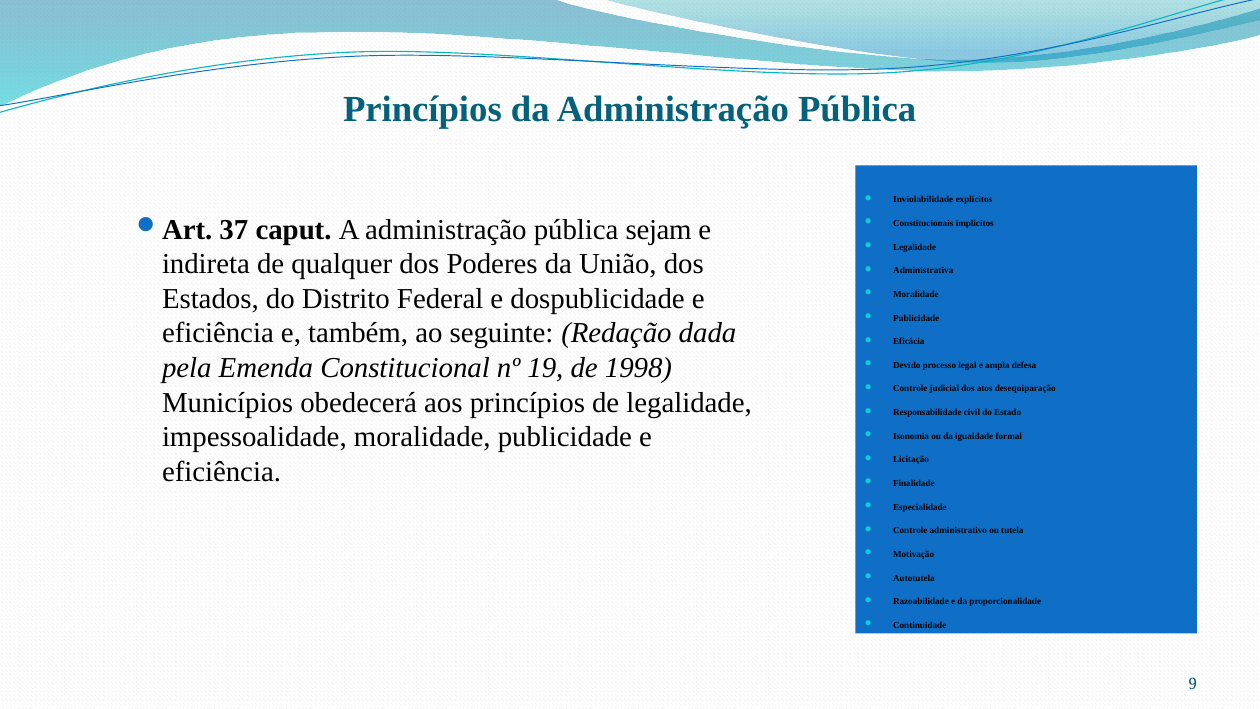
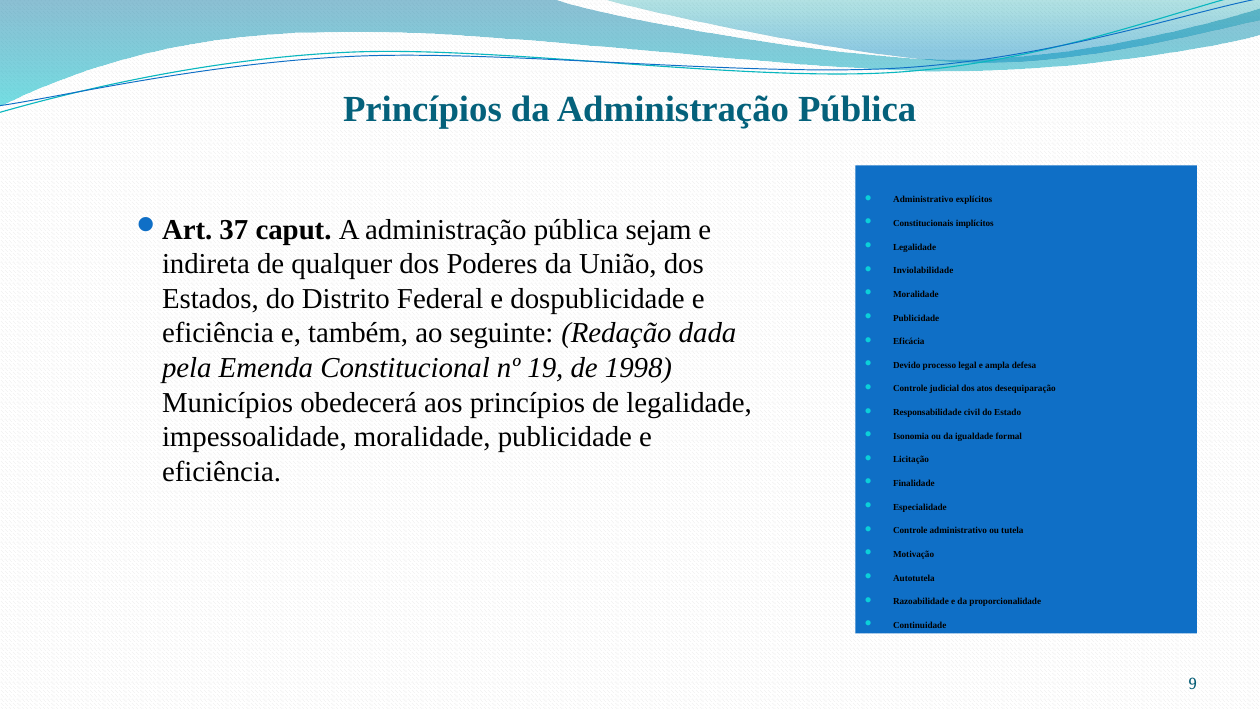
Inviolabilidade: Inviolabilidade -> Administrativo (923, 200)
Administrativa: Administrativa -> Inviolabilidade (923, 271)
